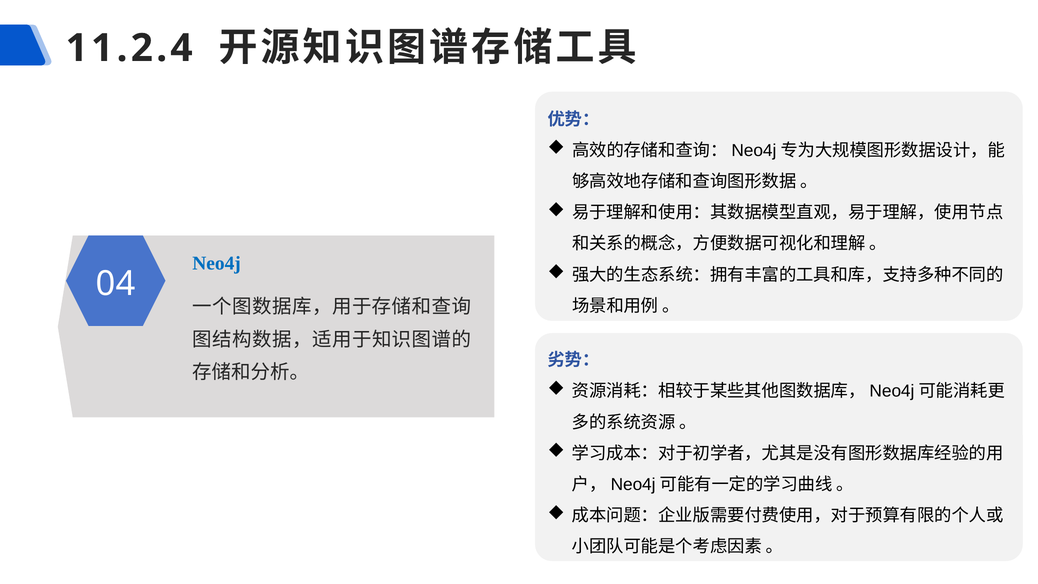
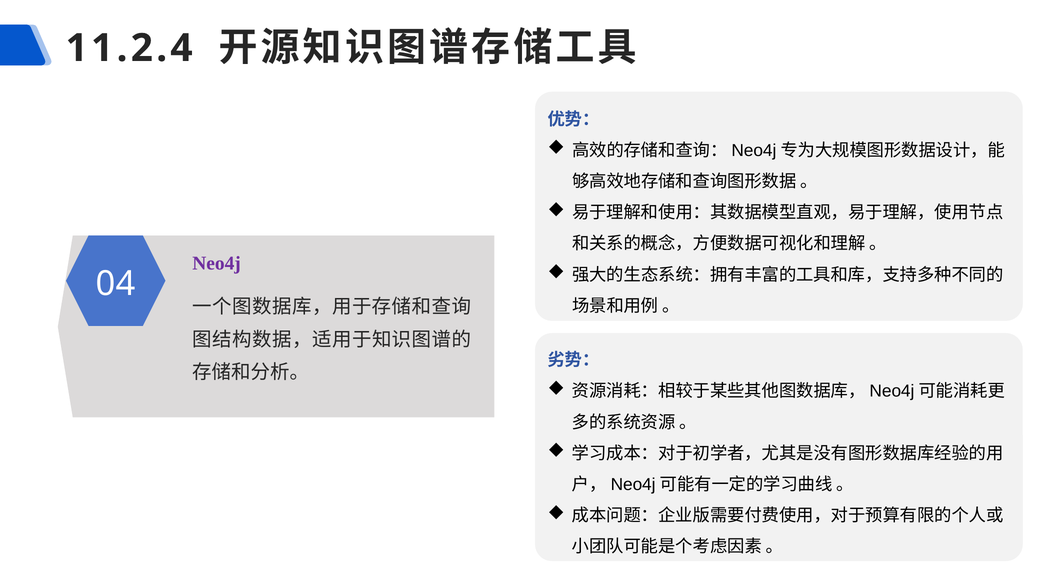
Neo4j colour: blue -> purple (217, 263)
